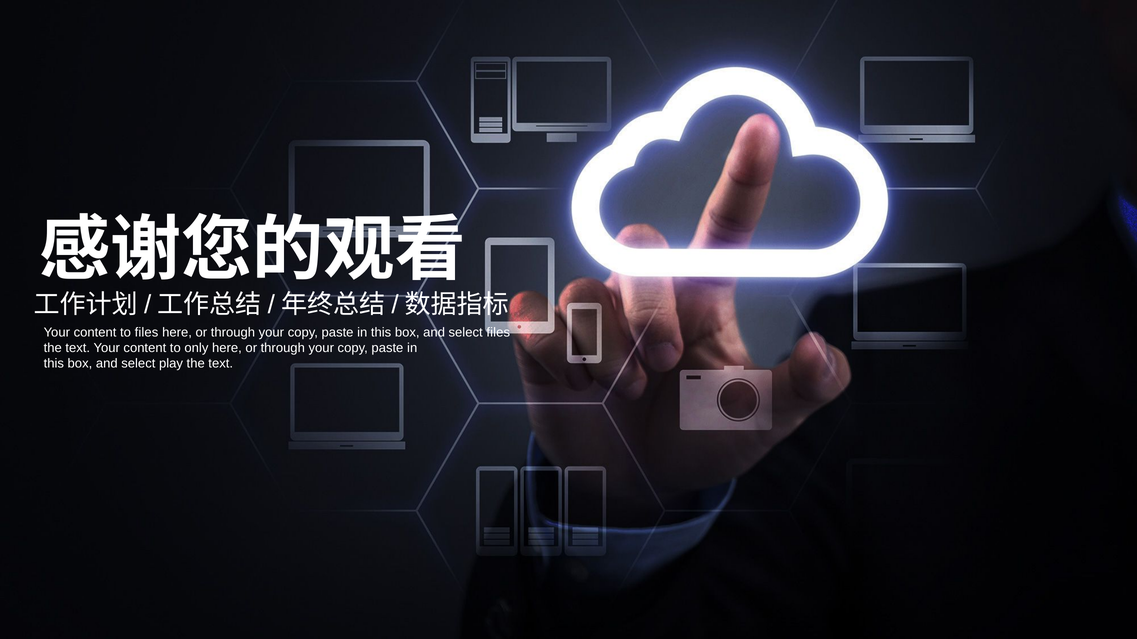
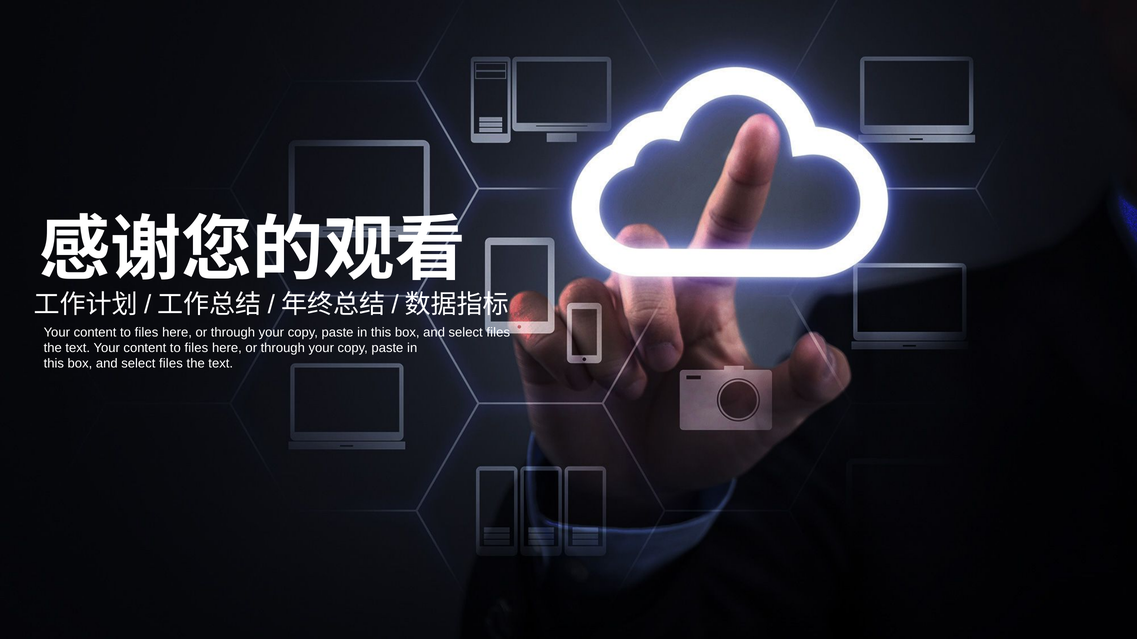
only: only -> files (196, 348)
play: play -> files (171, 364)
